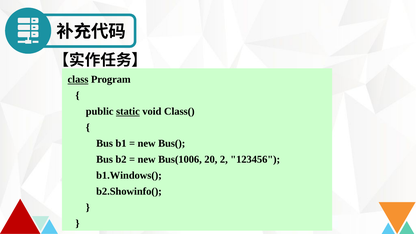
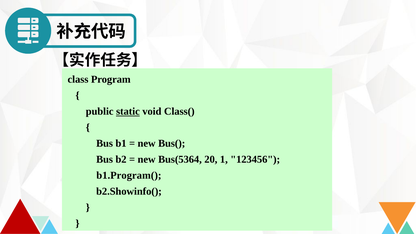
class underline: present -> none (78, 79)
Bus(1006: Bus(1006 -> Bus(5364 (180, 159)
2: 2 -> 1 (224, 159)
b1.Windows(: b1.Windows( -> b1.Program( (129, 176)
